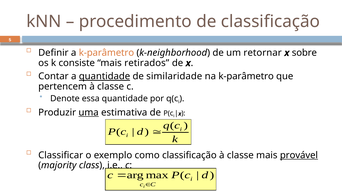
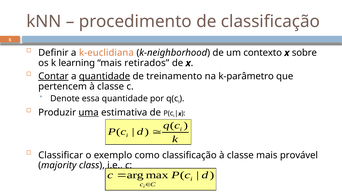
a k-parâmetro: k-parâmetro -> k-euclidiana (106, 53)
retornar: retornar -> contexto (263, 53)
consiste: consiste -> learning (77, 63)
Contar underline: none -> present (53, 76)
similaridade: similaridade -> treinamento (174, 76)
provável underline: present -> none (299, 155)
